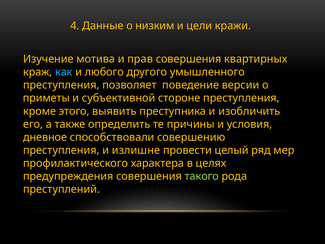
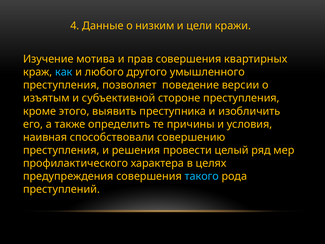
приметы: приметы -> изъятым (46, 98)
дневное: дневное -> наивная (45, 137)
излишне: излишне -> решения (136, 150)
такого colour: light green -> light blue (202, 176)
